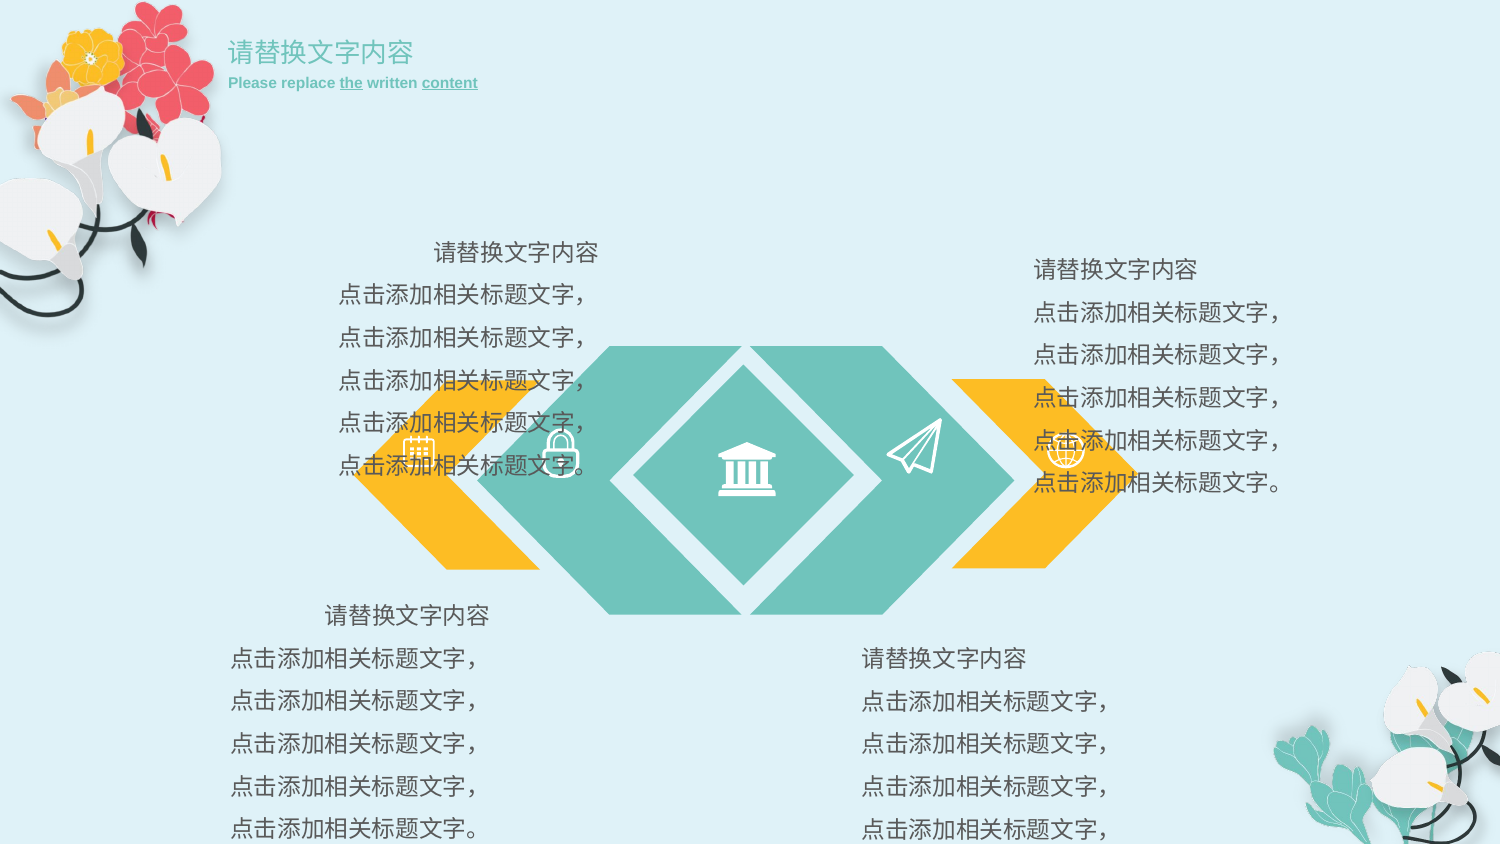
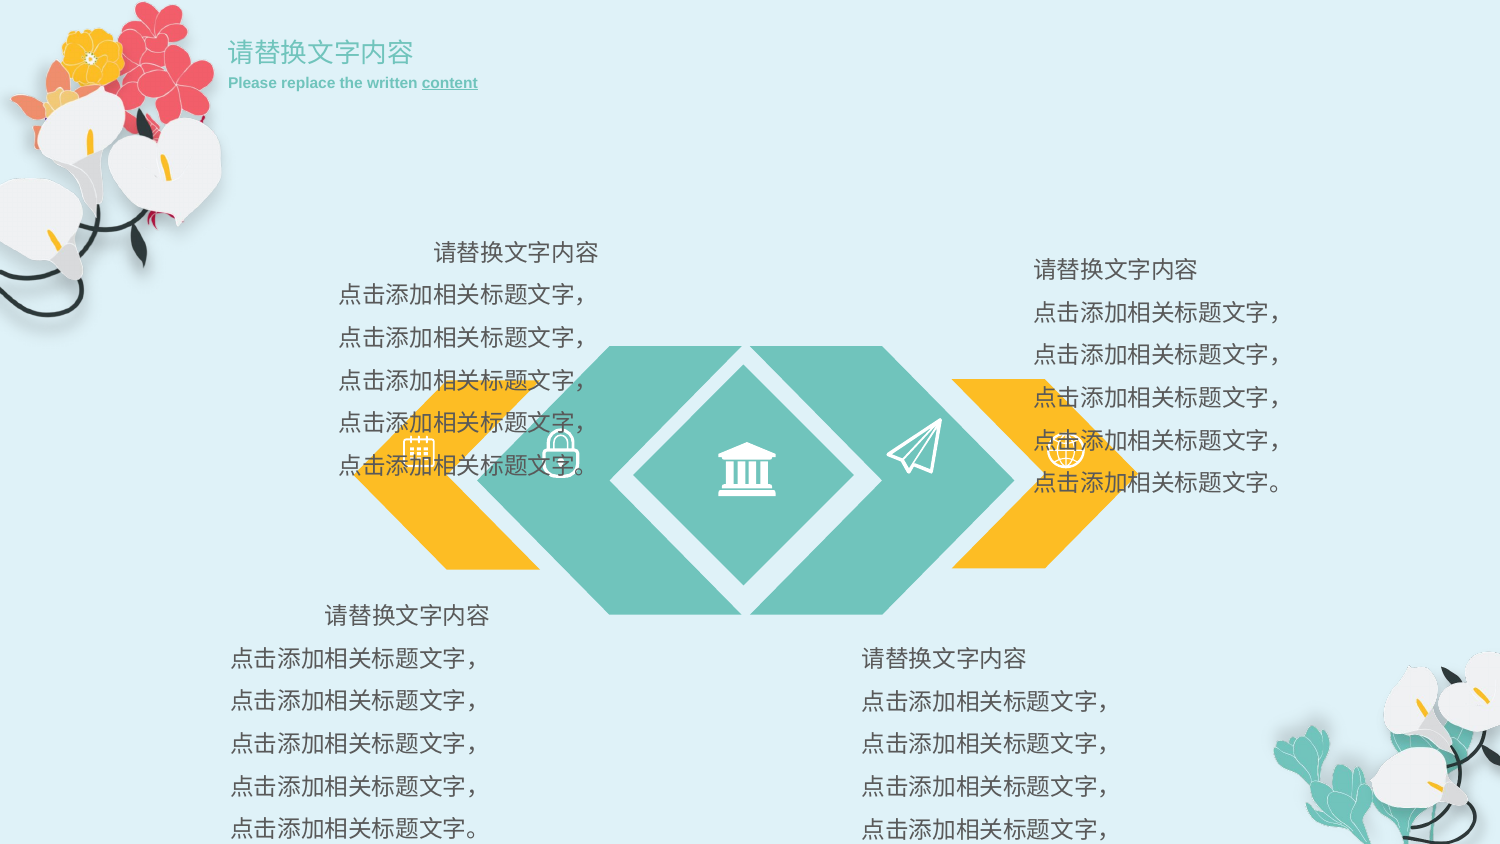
the underline: present -> none (351, 83)
